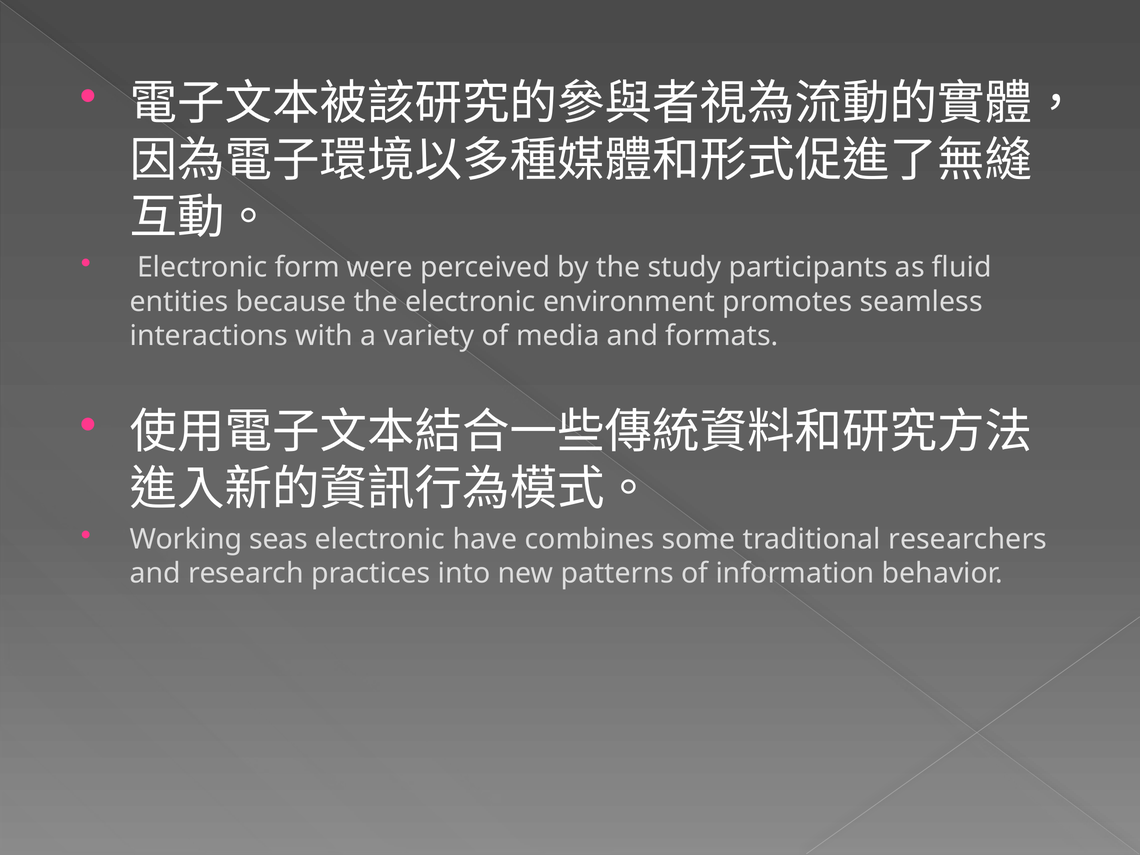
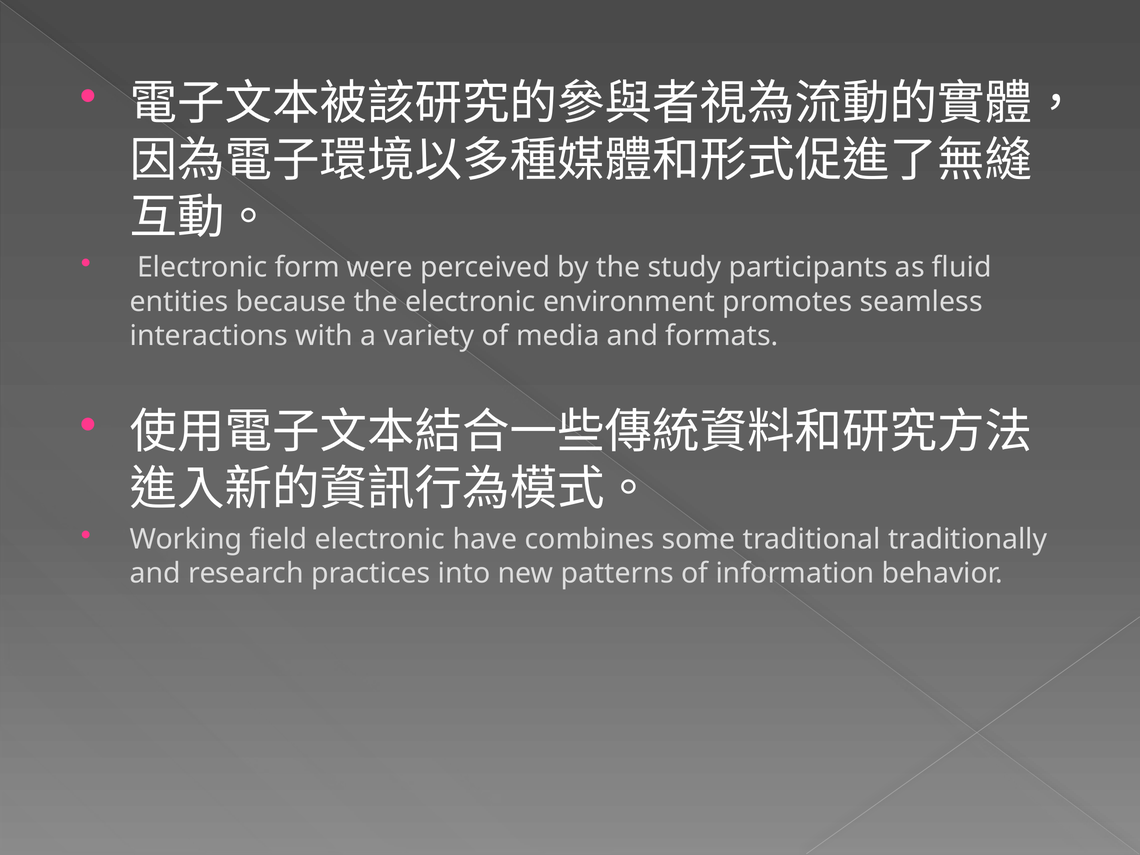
seas: seas -> field (279, 539)
researchers: researchers -> traditionally (968, 539)
